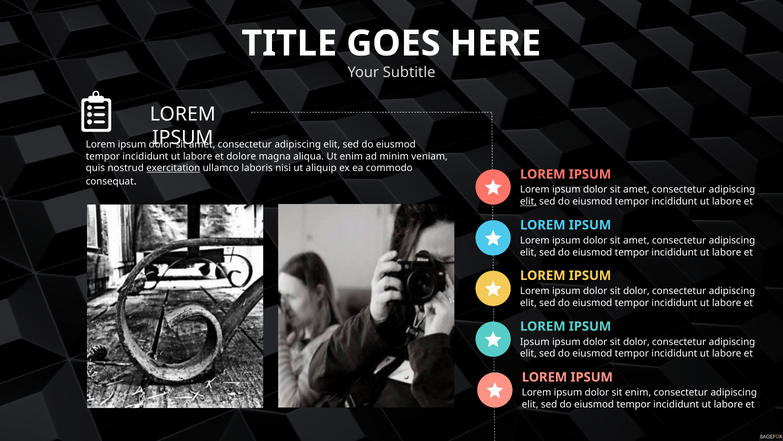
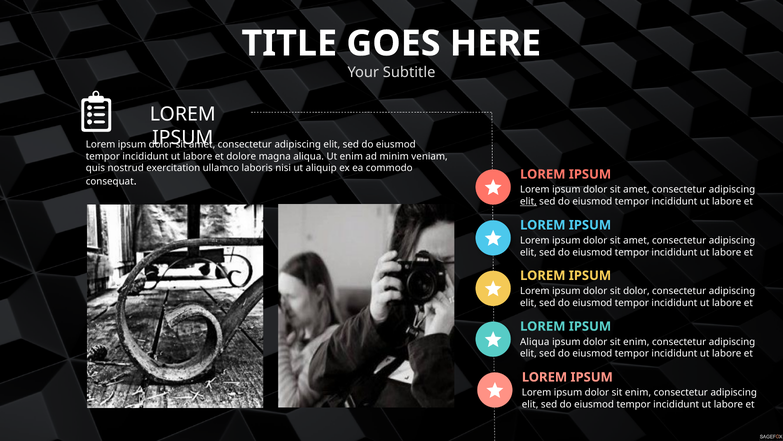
exercitation underline: present -> none (173, 168)
Ipsum: Ipsum -> Aliqua (535, 341)
dolor: dolor -> enim (636, 341)
